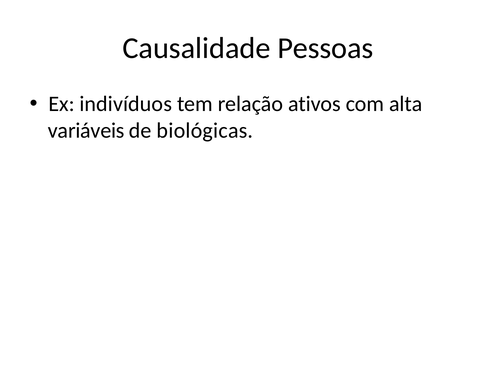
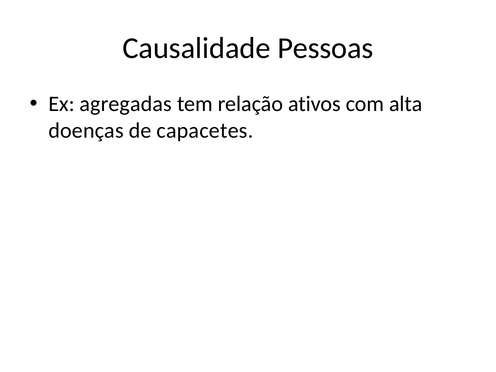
indivíduos: indivíduos -> agregadas (126, 104)
variáveis: variáveis -> doenças (86, 131)
biológicas: biológicas -> capacetes (205, 131)
